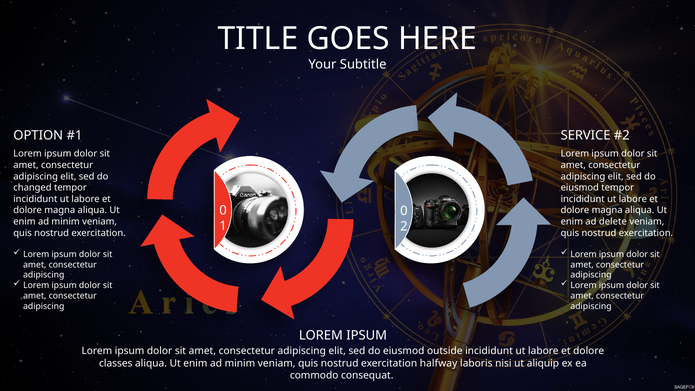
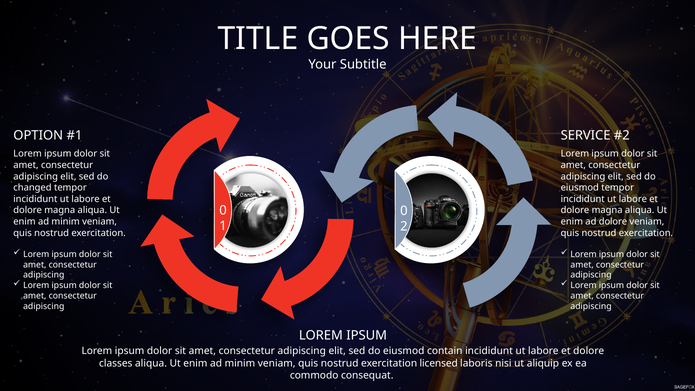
ad delete: delete -> dolore (613, 222)
outside: outside -> contain (445, 351)
halfway: halfway -> licensed (439, 363)
